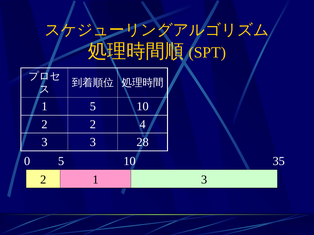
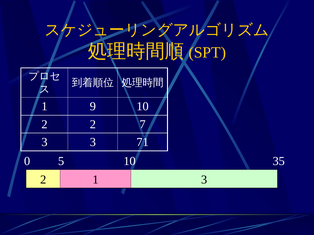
1 5: 5 -> 9 (93, 107)
4: 4 -> 7 (143, 125)
28: 28 -> 71 (143, 142)
